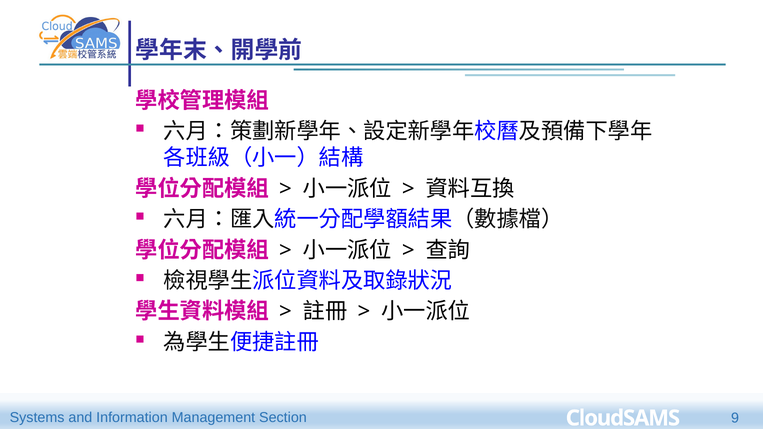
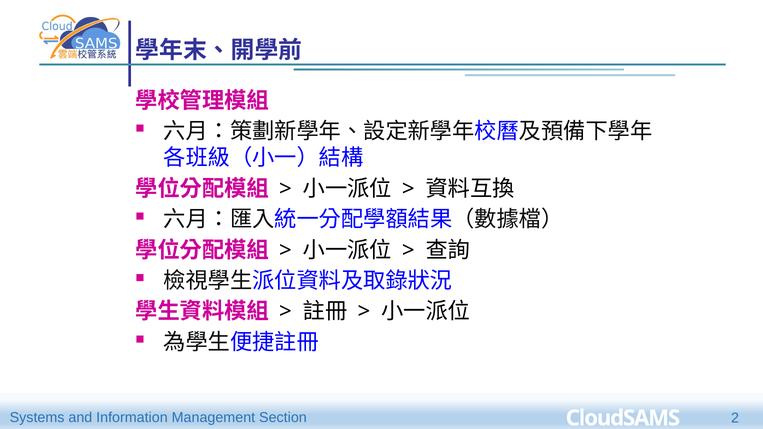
9: 9 -> 2 (735, 418)
